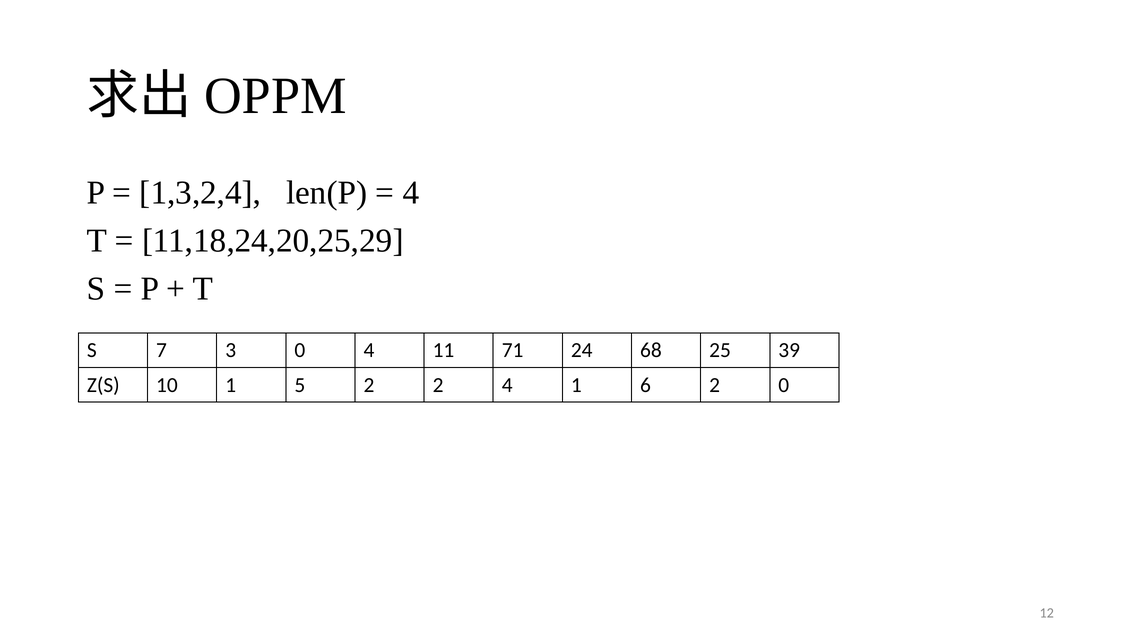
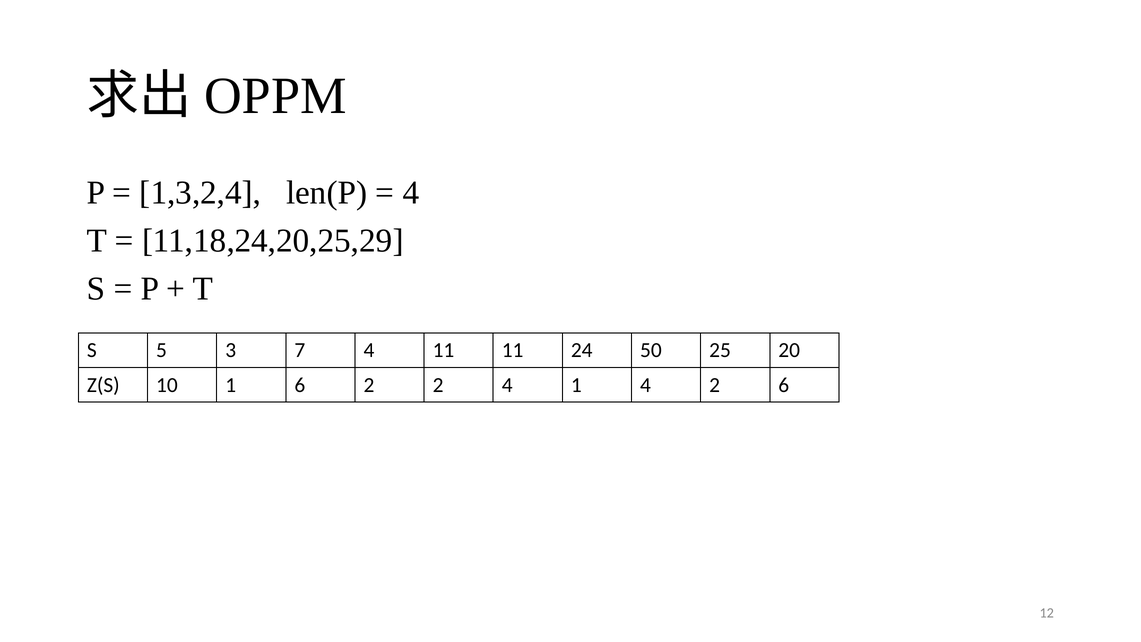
7: 7 -> 5 (162, 350)
3 0: 0 -> 7 (300, 350)
11 71: 71 -> 11 (513, 350)
68: 68 -> 50 (651, 350)
39: 39 -> 20 (789, 350)
1 5: 5 -> 6 (300, 385)
1 6: 6 -> 4 (645, 385)
2 0: 0 -> 6 (784, 385)
